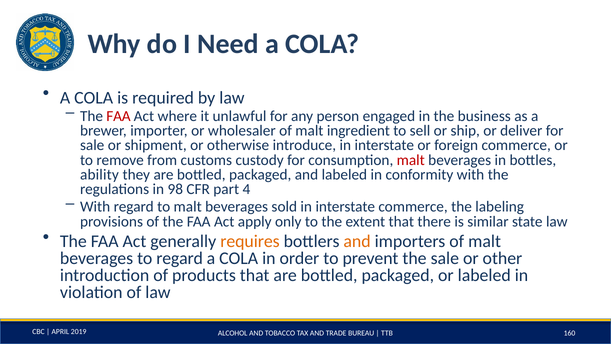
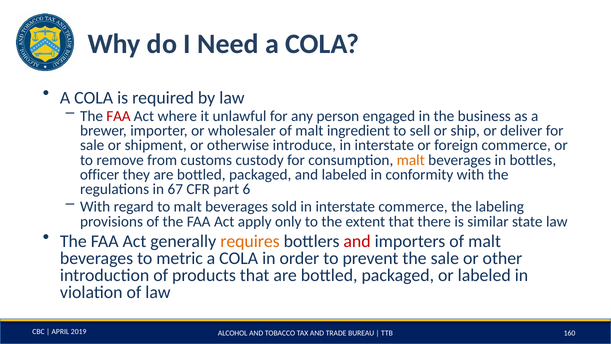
malt colour: red -> orange (411, 160)
ability: ability -> officer (100, 175)
98: 98 -> 67 (175, 189)
4: 4 -> 6 (246, 189)
and colour: orange -> red (357, 241)
to regard: regard -> metric (180, 258)
